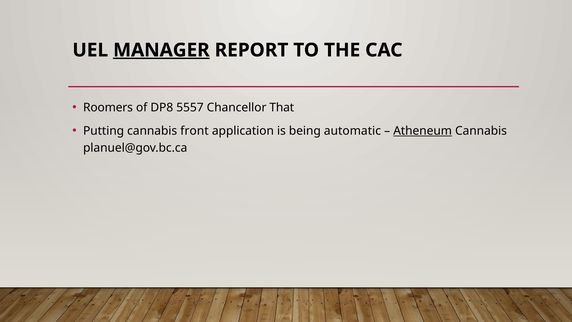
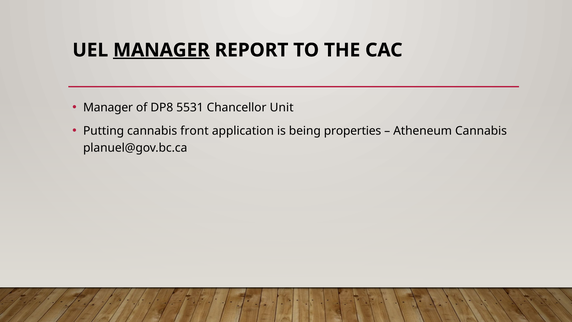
Roomers: Roomers -> Manager (108, 108)
5557: 5557 -> 5531 (190, 108)
That: That -> Unit (282, 108)
automatic: automatic -> properties (353, 131)
Atheneum underline: present -> none (423, 131)
